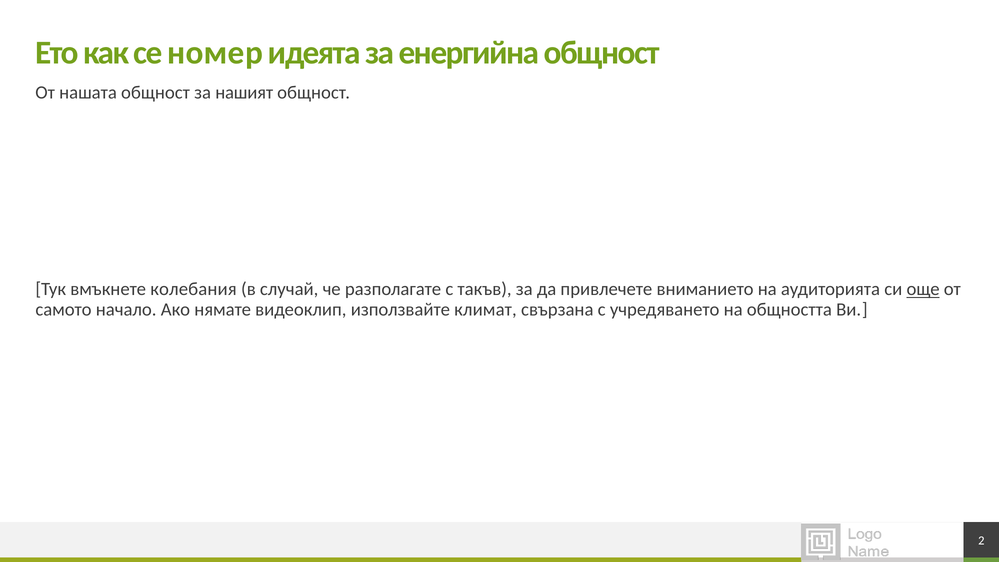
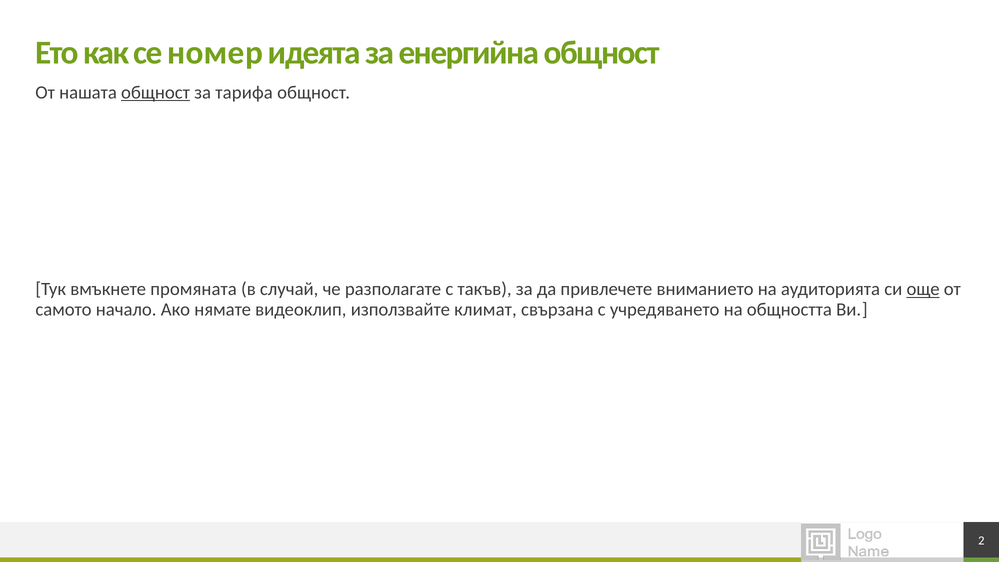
общност underline: none -> present (155, 93)
нашият: нашият -> тарифа (244, 93)
колебания: колебания -> промяната (194, 289)
